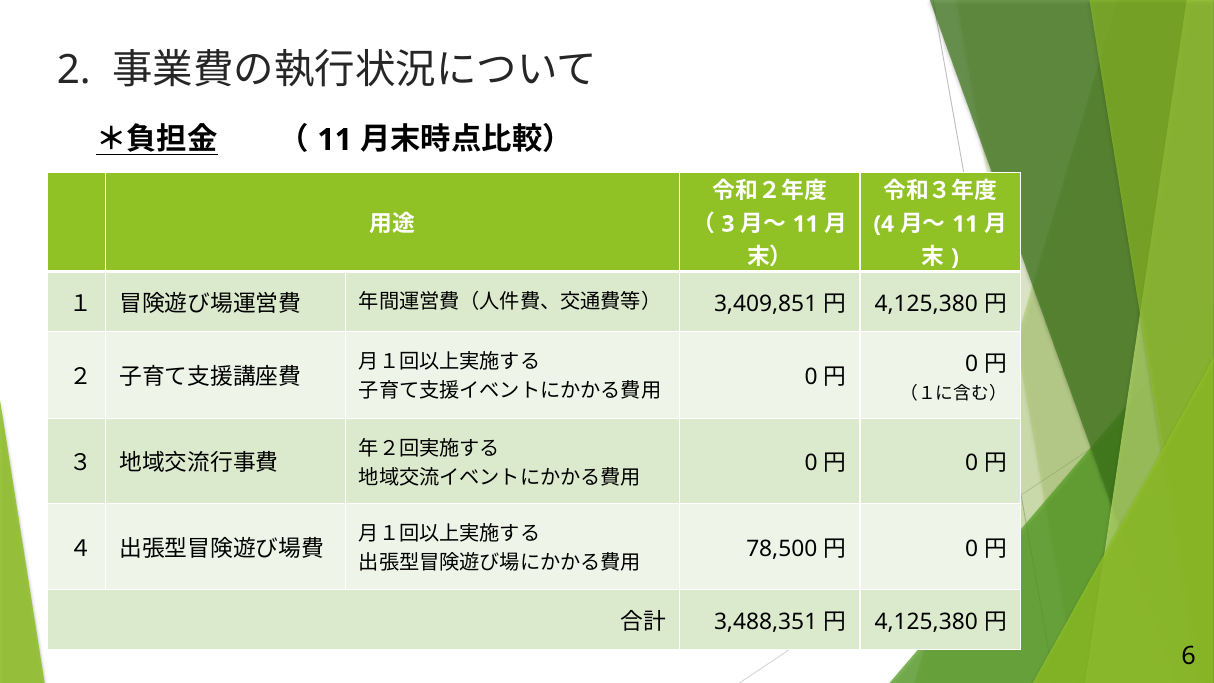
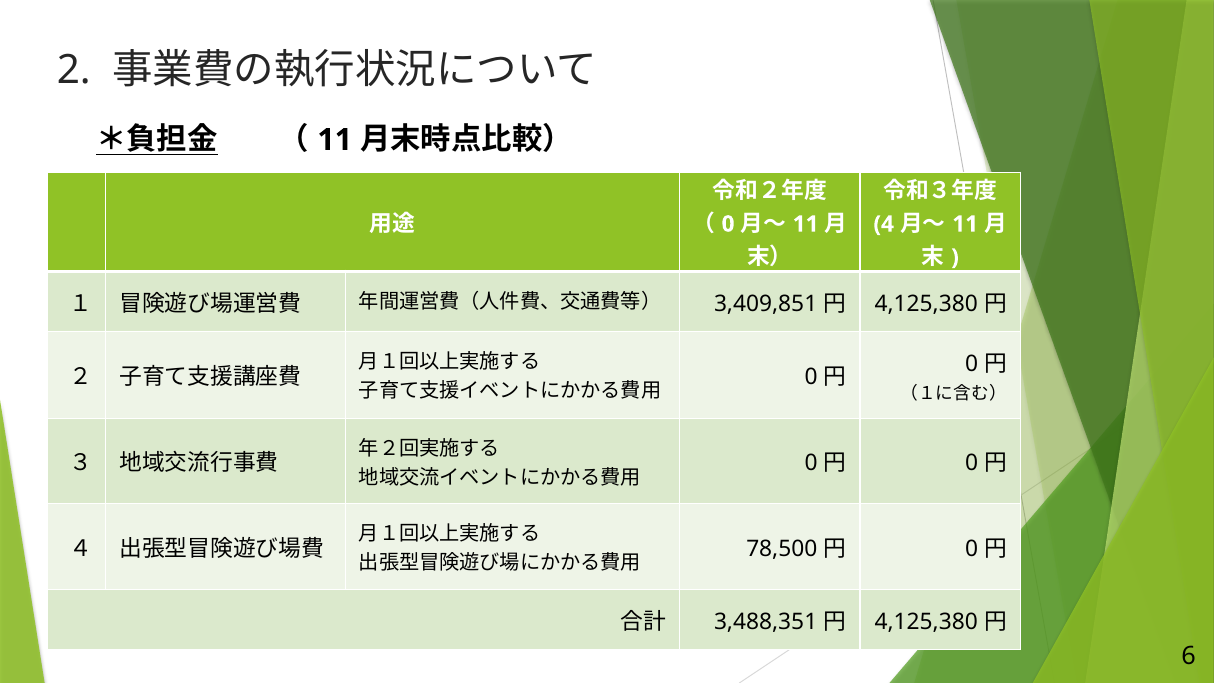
3: 3 -> 0 (728, 224)
